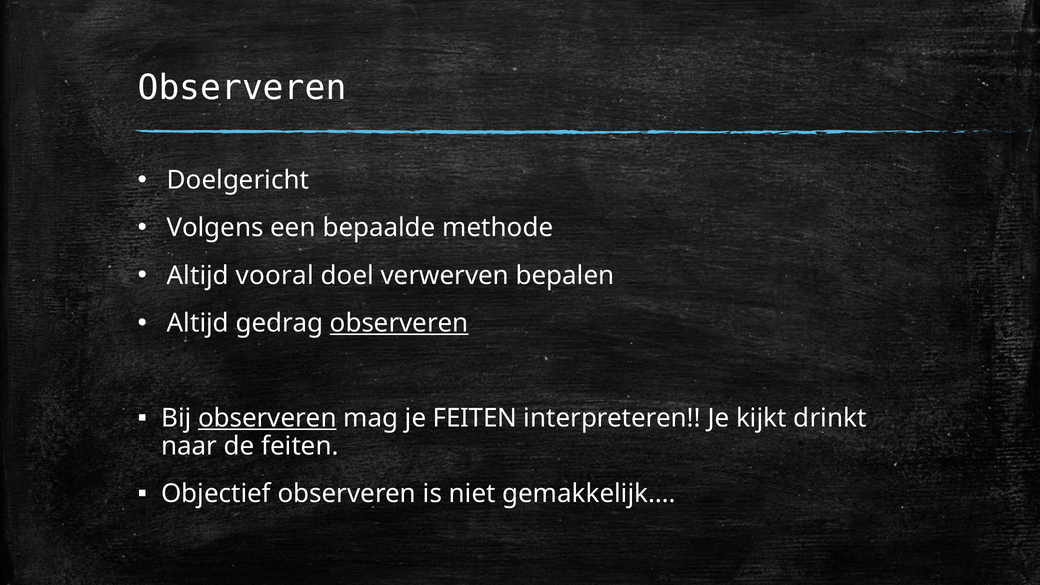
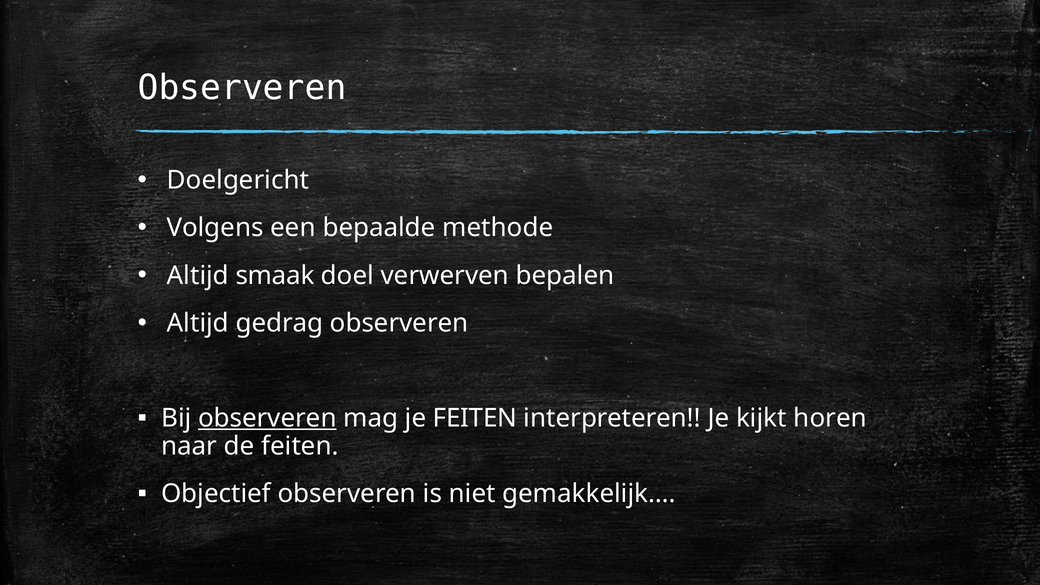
vooral: vooral -> smaak (275, 276)
observeren underline: present -> none (399, 323)
drinkt: drinkt -> horen (830, 418)
